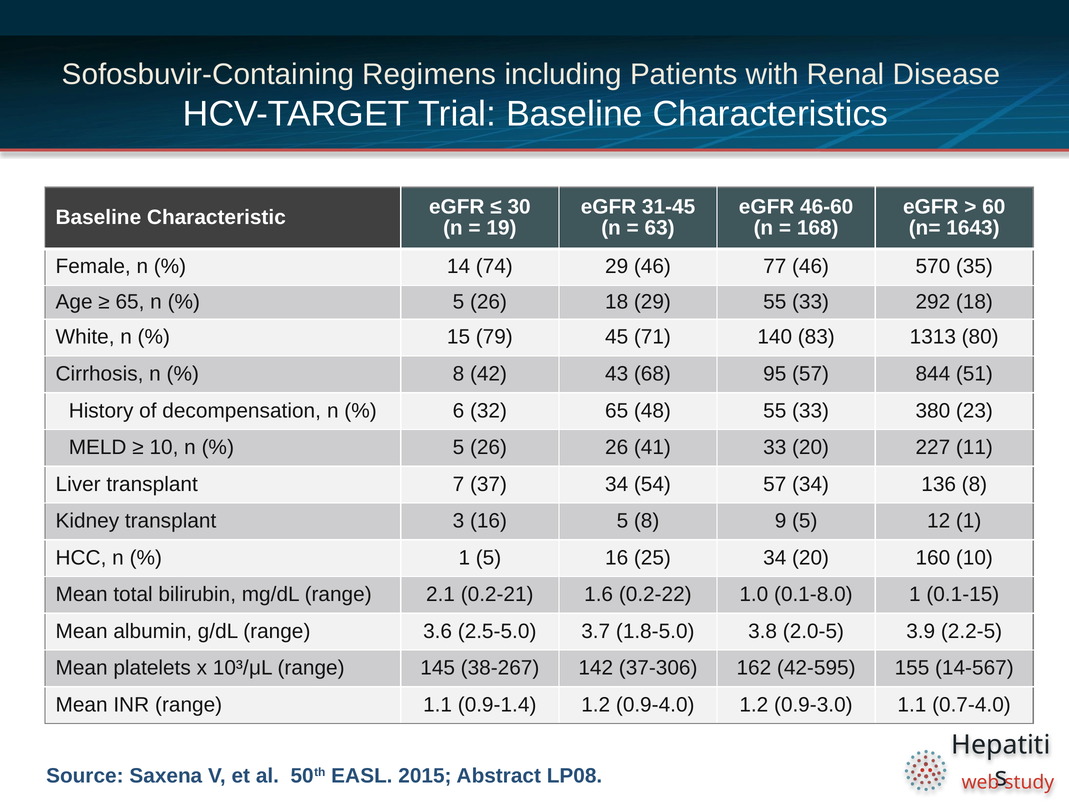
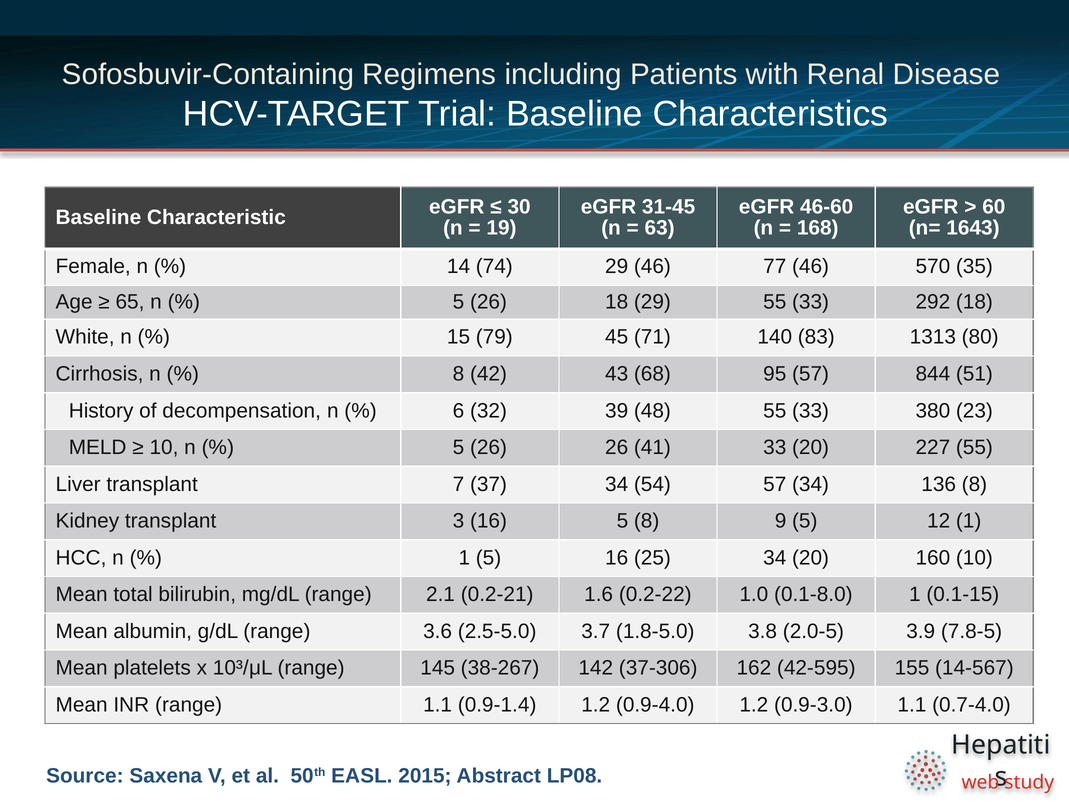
32 65: 65 -> 39 (617, 411)
227 11: 11 -> 55 (974, 447)
2.2-5: 2.2-5 -> 7.8-5 (972, 631)
